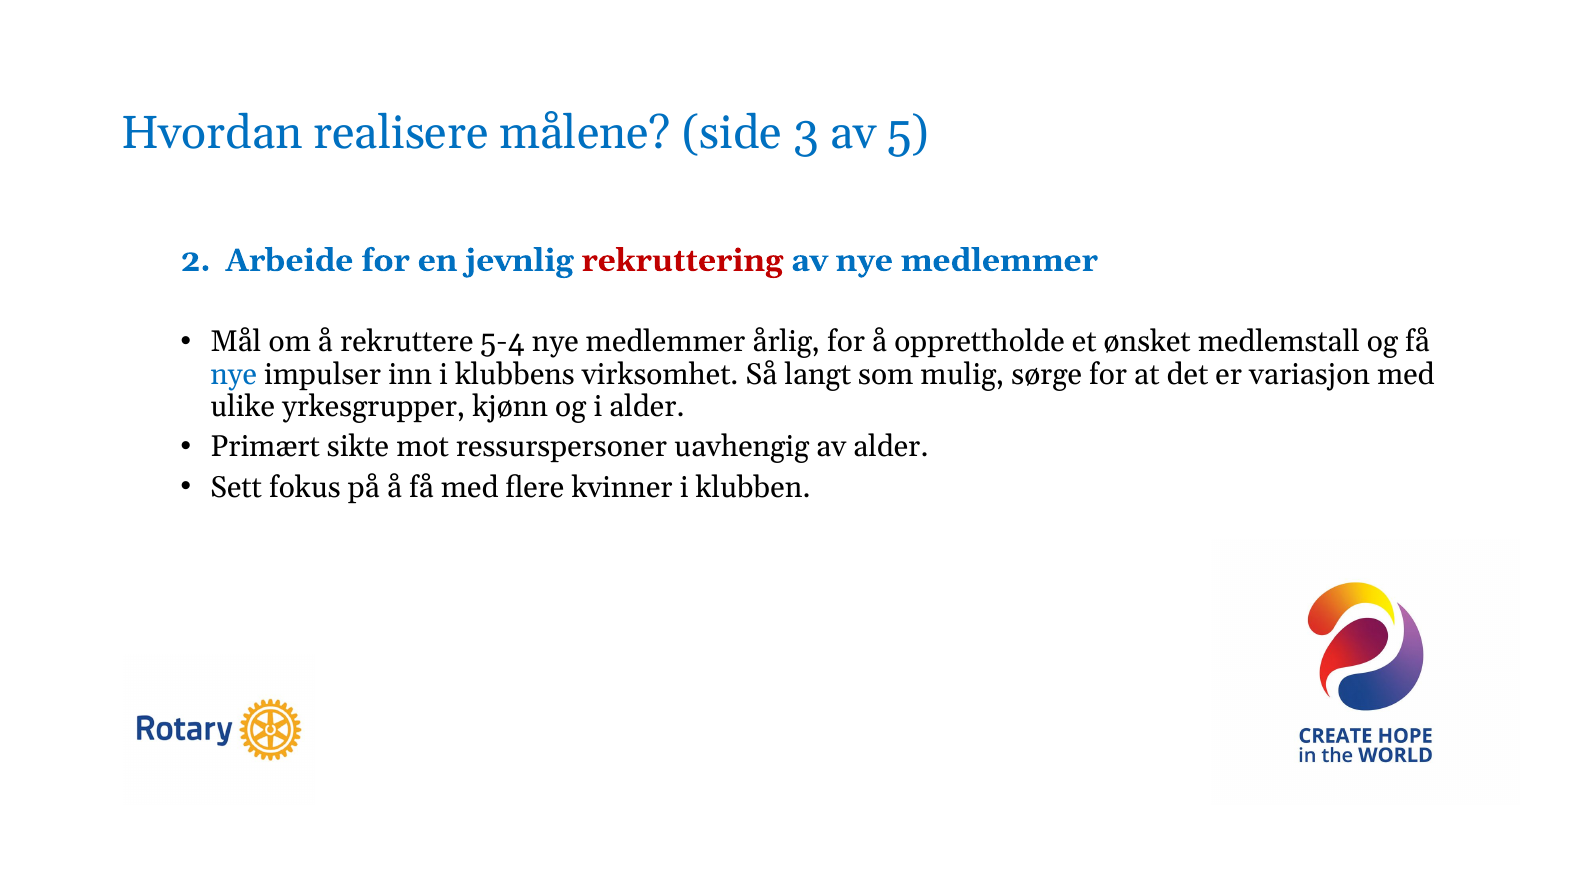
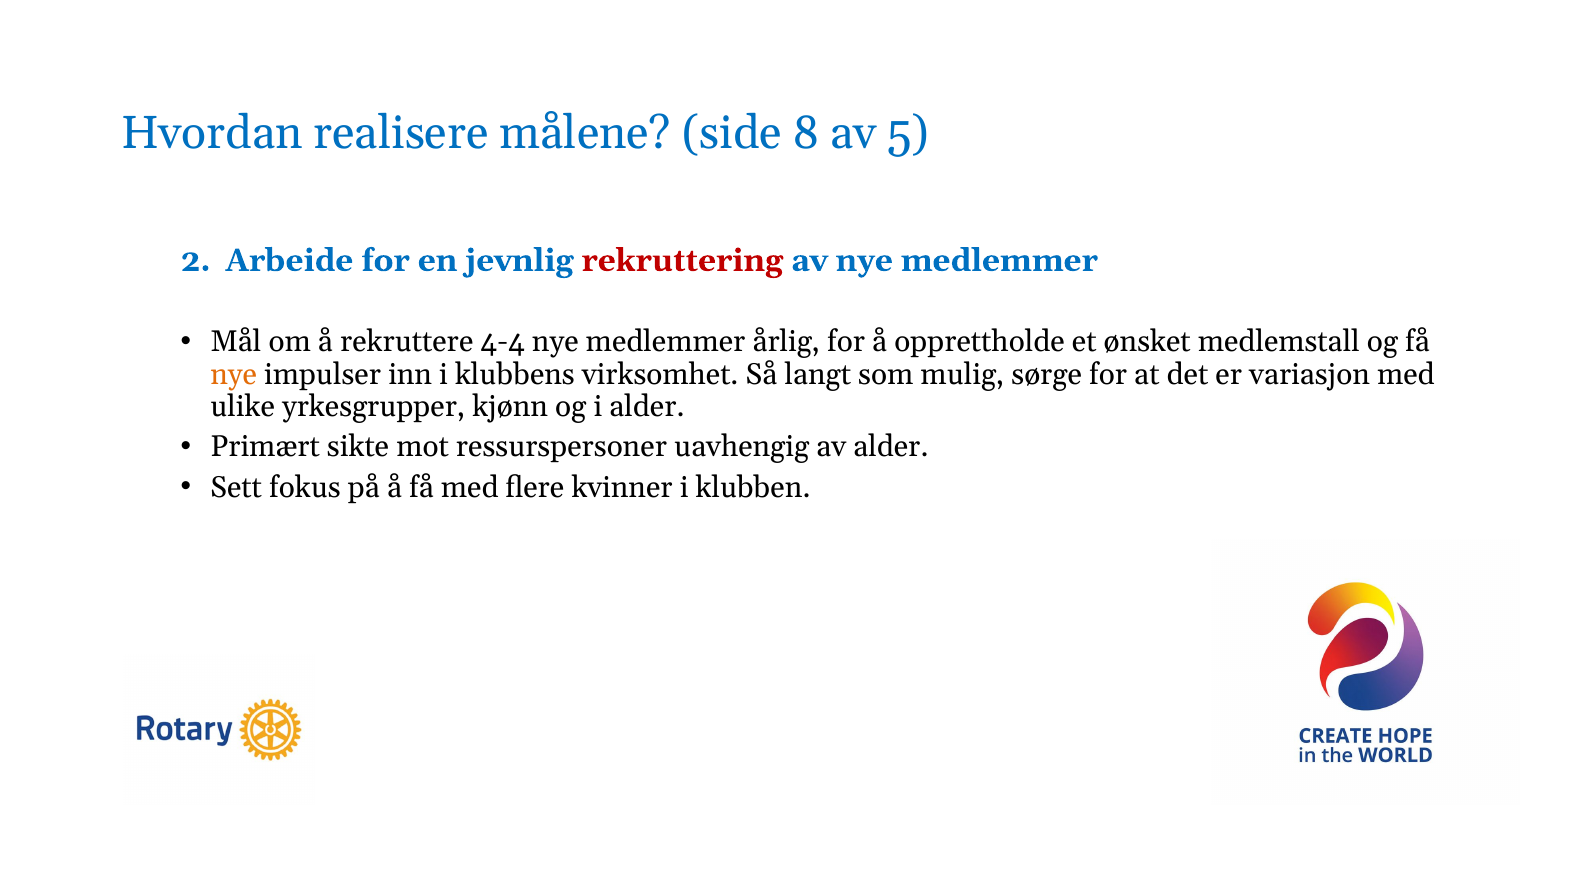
3: 3 -> 8 (806, 134)
5-4: 5-4 -> 4-4 (503, 342)
nye colour: blue -> orange (234, 374)
